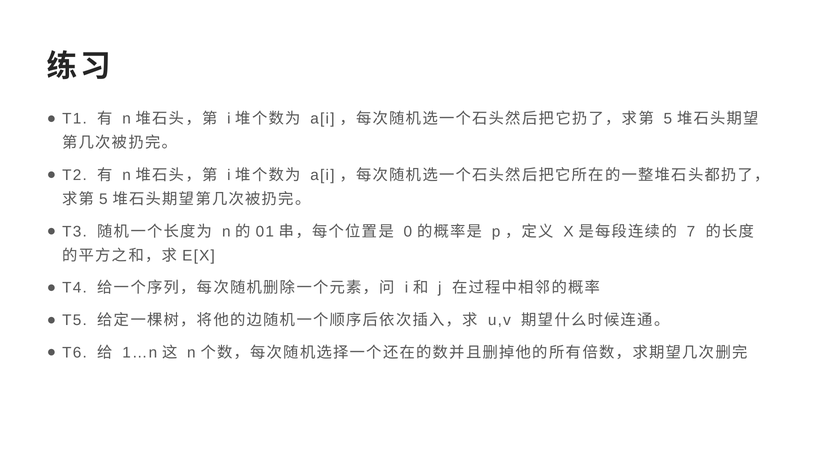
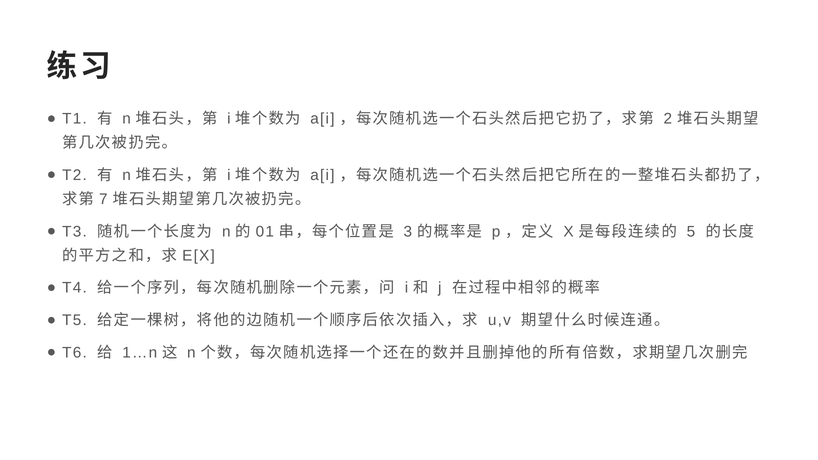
5: 5 -> 2 (668, 119)
5: 5 -> 7 (103, 199)
0: 0 -> 3 (408, 232)
7: 7 -> 5 (691, 232)
